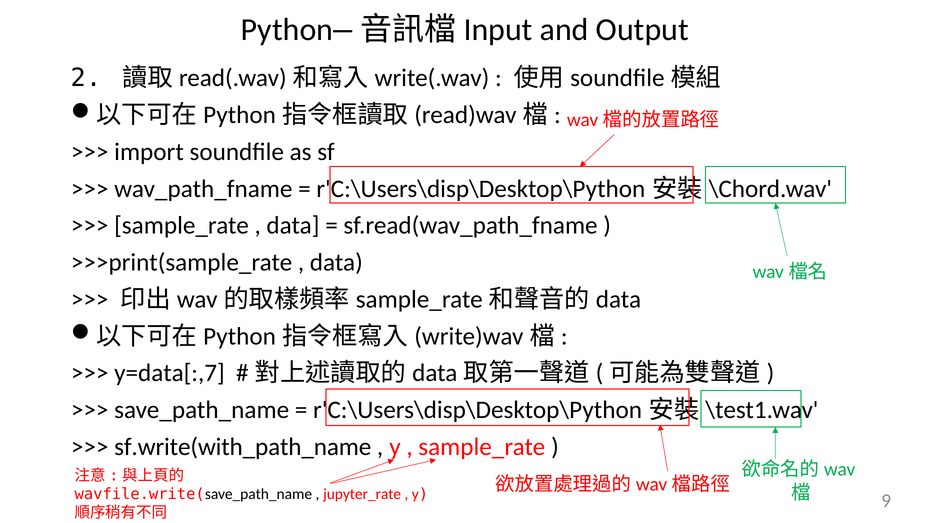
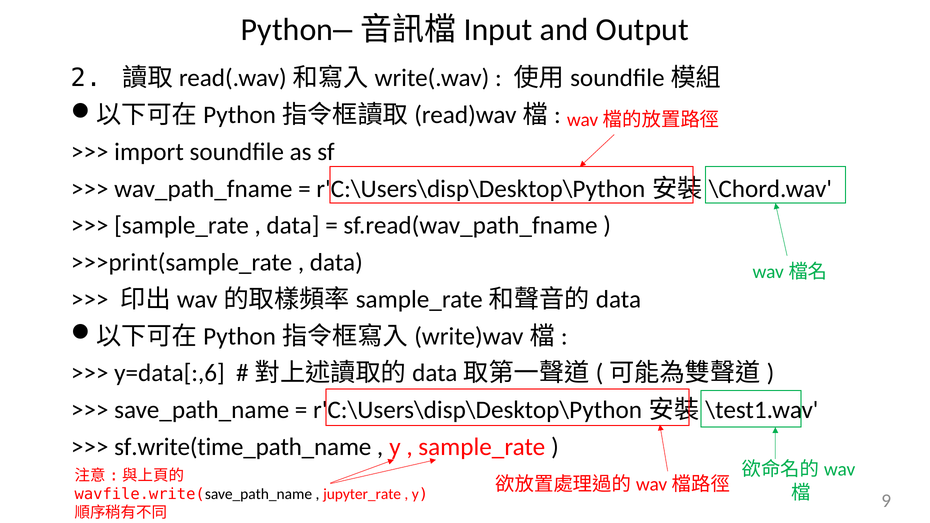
y=data[:,7: y=data[:,7 -> y=data[:,6 (169, 373)
sf.write(with_path_name: sf.write(with_path_name -> sf.write(time_path_name (243, 447)
